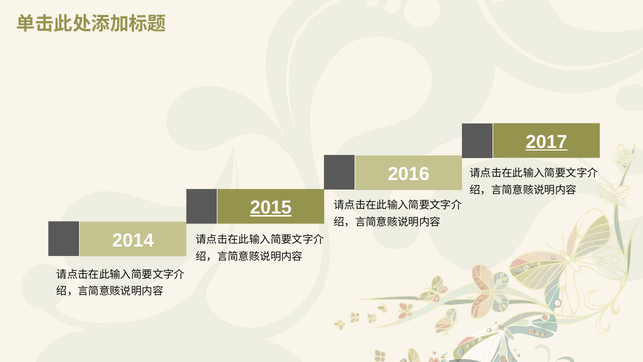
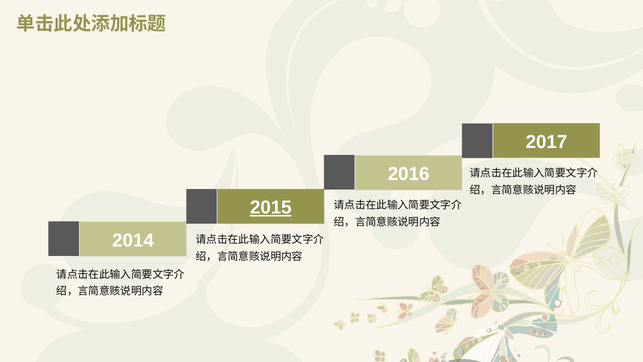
2017 underline: present -> none (546, 142)
